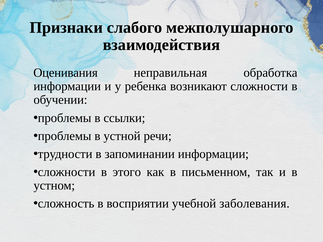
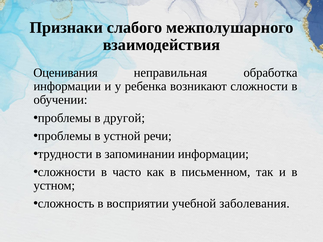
ссылки: ссылки -> другой (124, 118)
этого: этого -> часто (127, 172)
